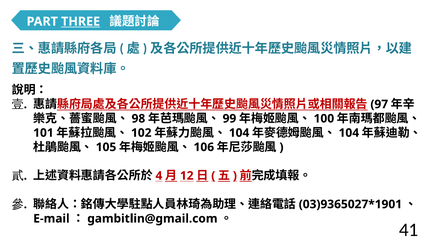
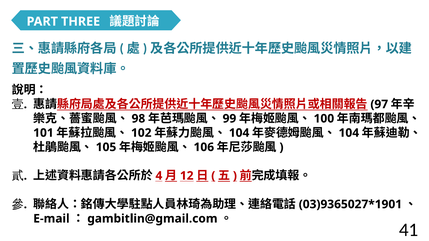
THREE underline: present -> none (81, 22)
